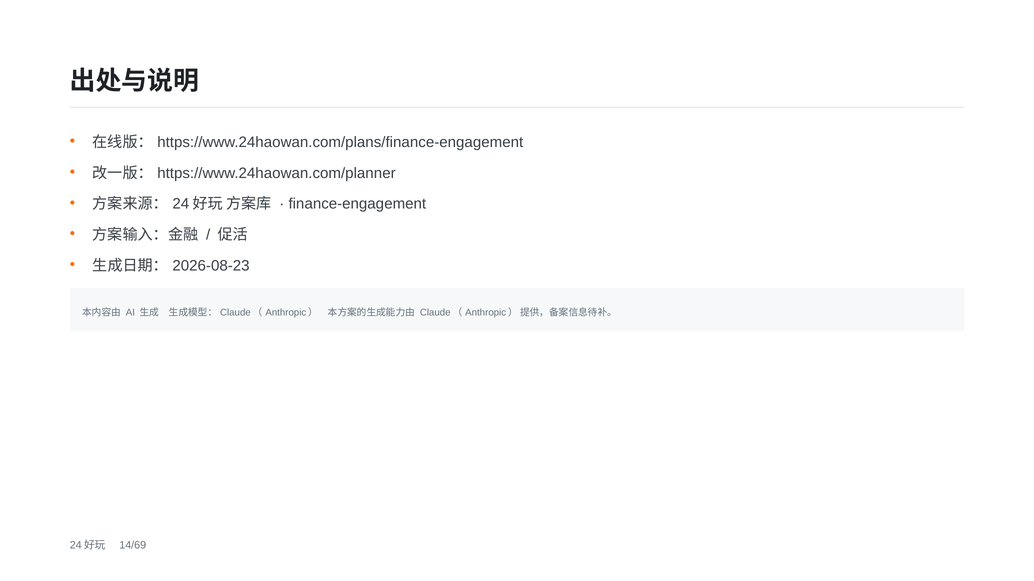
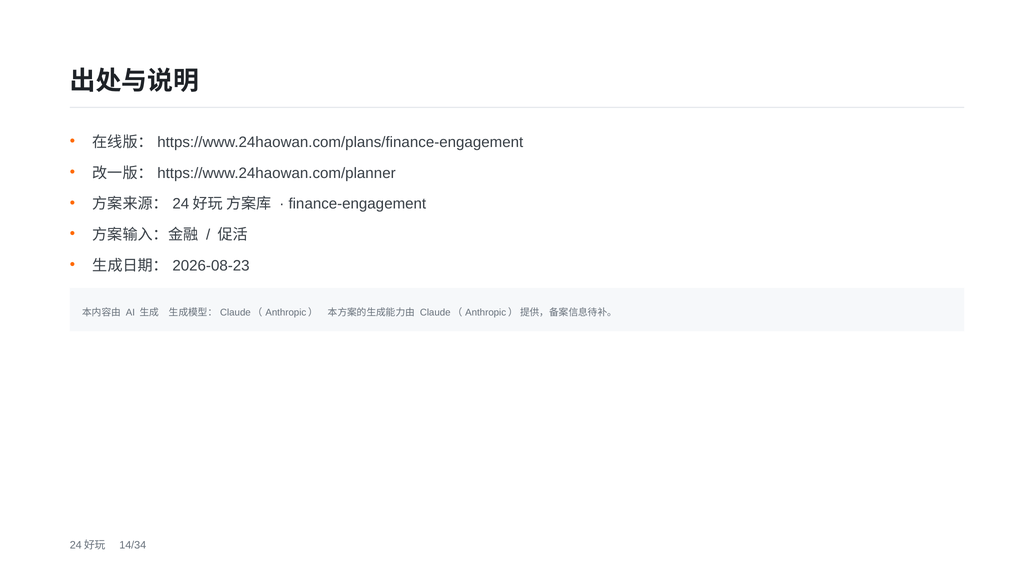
14/69: 14/69 -> 14/34 (133, 546)
